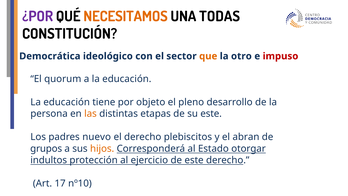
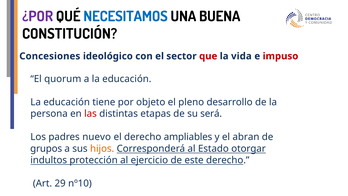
NECESITAMOS colour: orange -> blue (126, 16)
TODAS: TODAS -> BUENA (220, 16)
Democrática: Democrática -> Concesiones (50, 56)
que colour: orange -> red (208, 56)
otro: otro -> vida (241, 56)
las colour: orange -> red (90, 114)
su este: este -> será (211, 114)
plebiscitos: plebiscitos -> ampliables (188, 137)
17: 17 -> 29 (60, 183)
